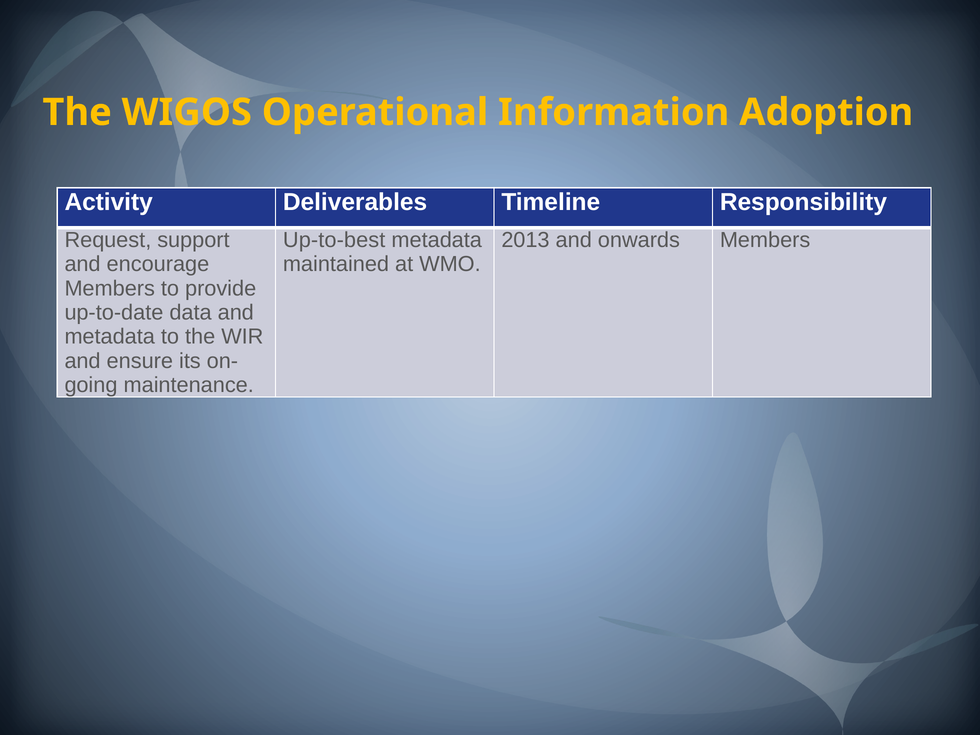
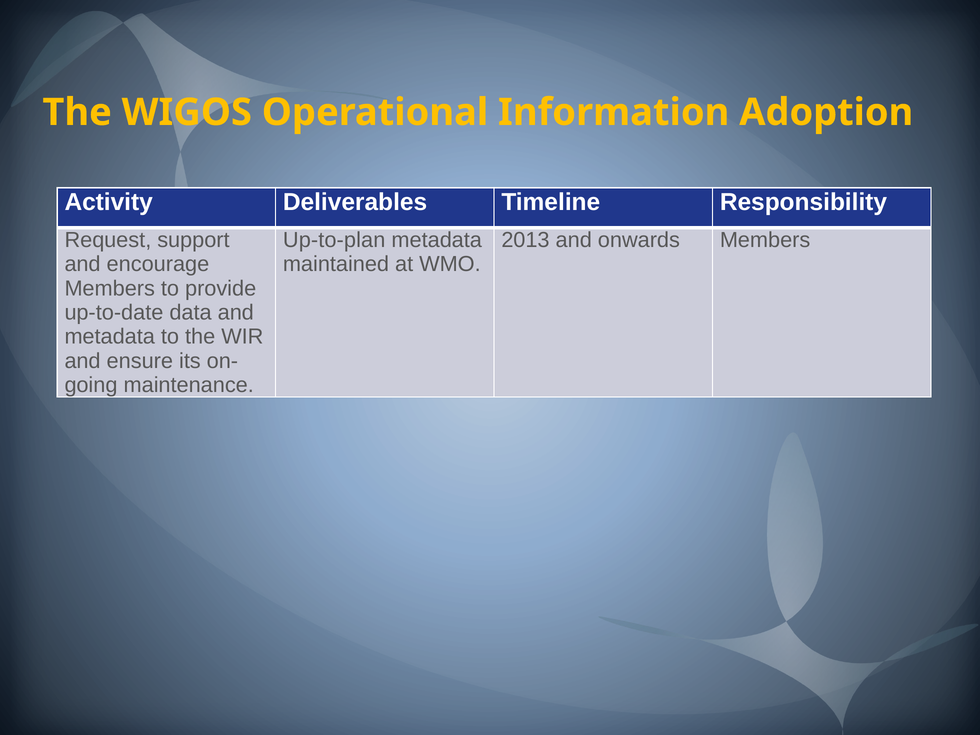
Up-to-best: Up-to-best -> Up-to-plan (334, 240)
